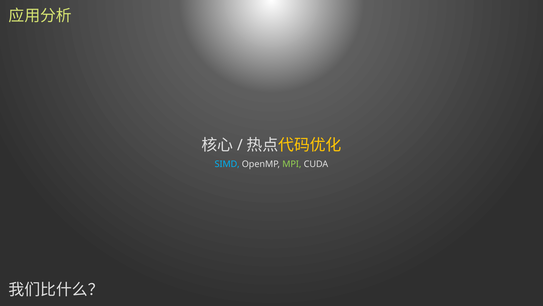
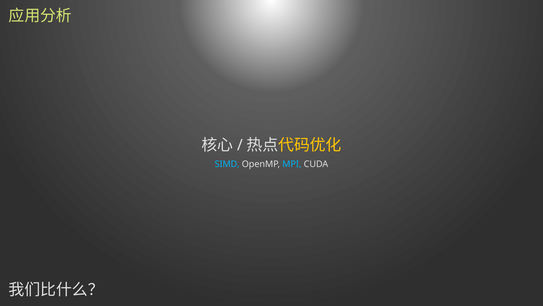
MPI colour: light green -> light blue (292, 164)
